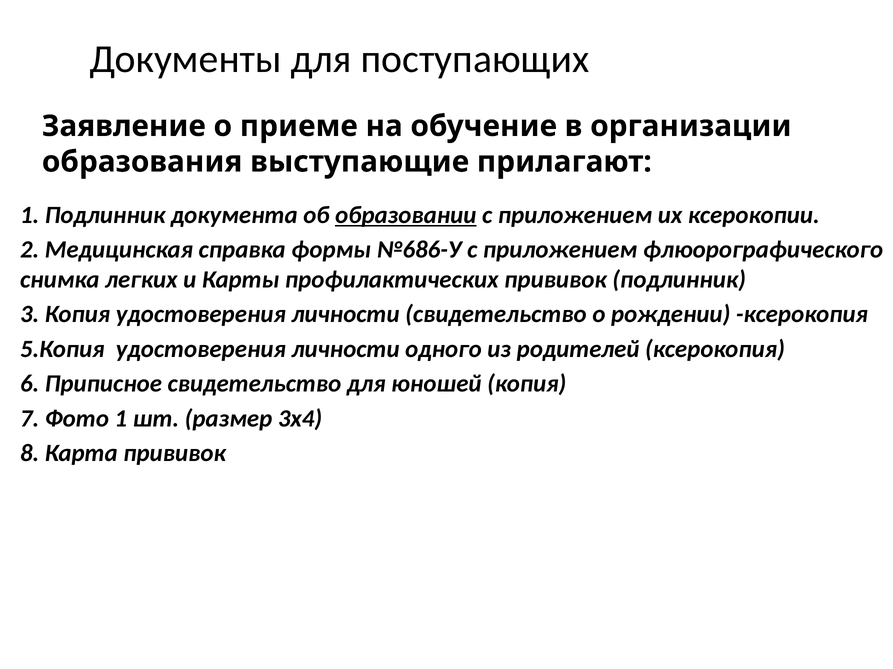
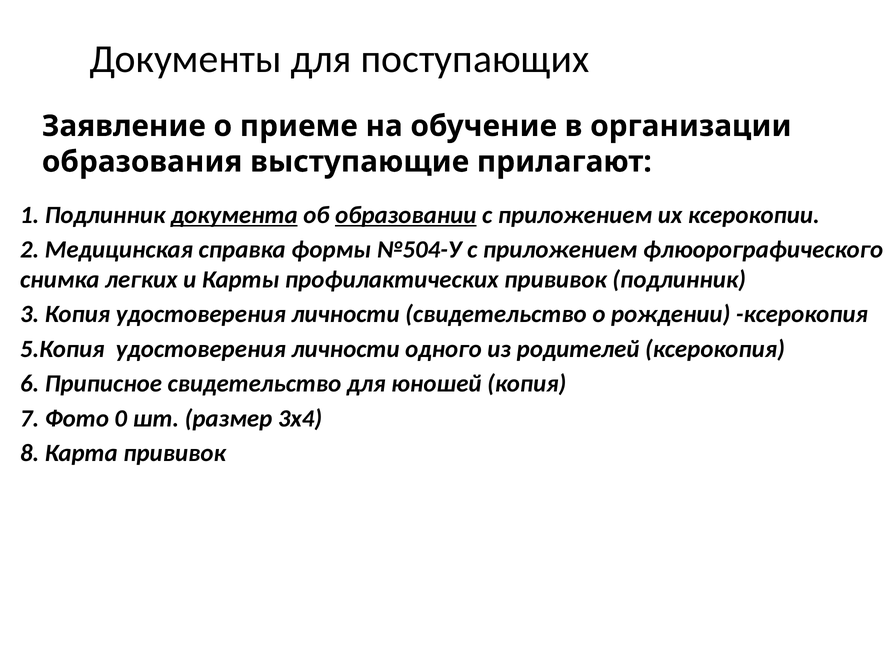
документа underline: none -> present (234, 215)
№686-У: №686-У -> №504-У (419, 250)
Фото 1: 1 -> 0 (121, 419)
